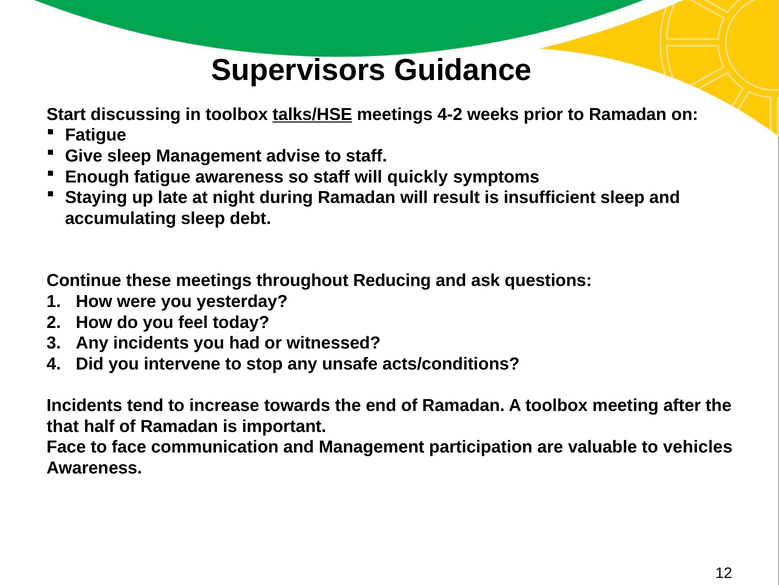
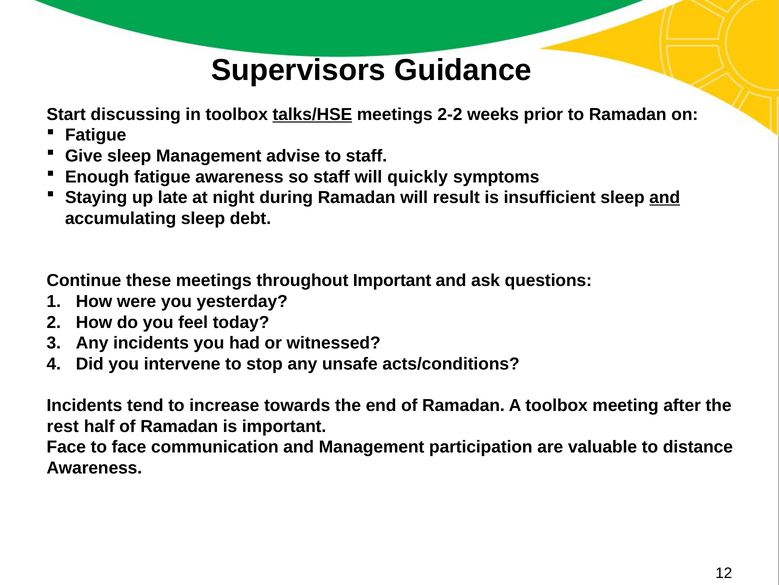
4-2: 4-2 -> 2-2 (450, 114)
and underline: none -> present (665, 197)
throughout Reducing: Reducing -> Important (392, 280)
that: that -> rest (63, 426)
vehicles: vehicles -> distance (698, 447)
